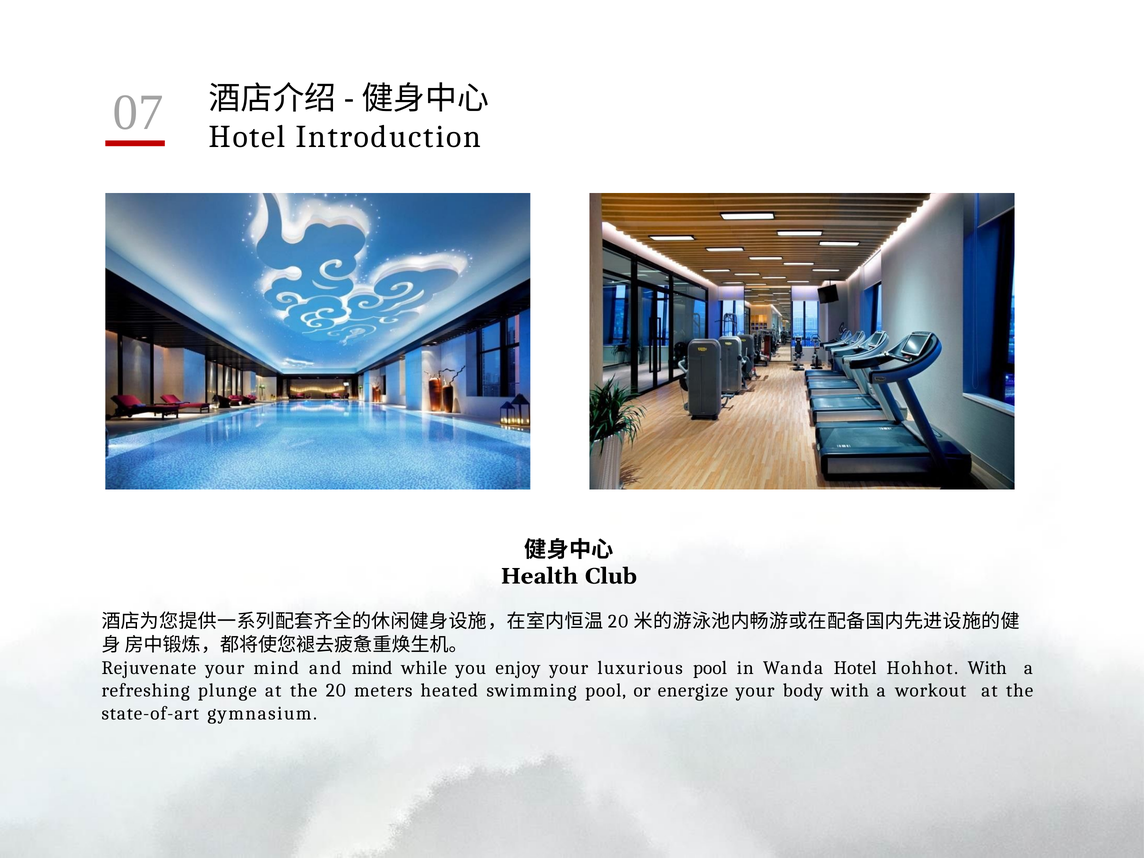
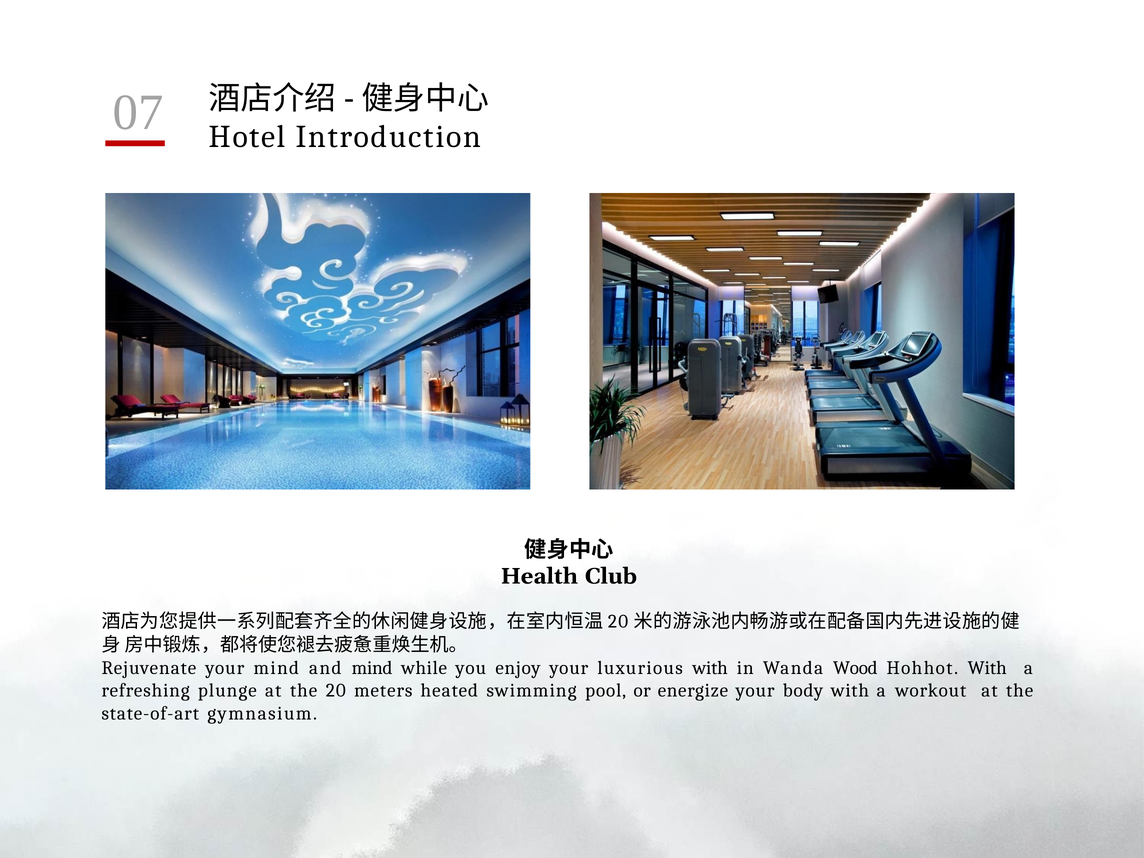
luxurious pool: pool -> with (710, 668)
Wanda Hotel: Hotel -> Wood (855, 668)
